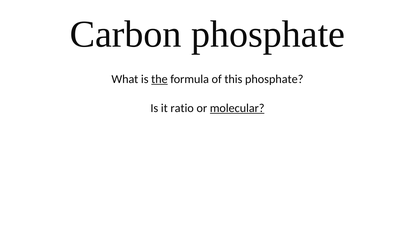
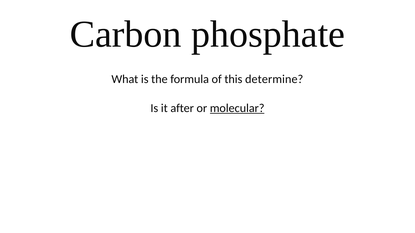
the underline: present -> none (159, 79)
this phosphate: phosphate -> determine (274, 79)
ratio: ratio -> after (182, 108)
